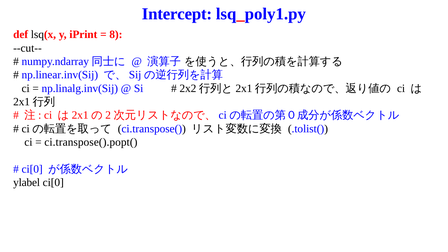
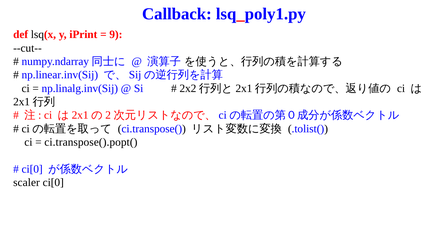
Intercept: Intercept -> Callback (177, 14)
8: 8 -> 9 (116, 35)
ylabel: ylabel -> scaler (27, 182)
